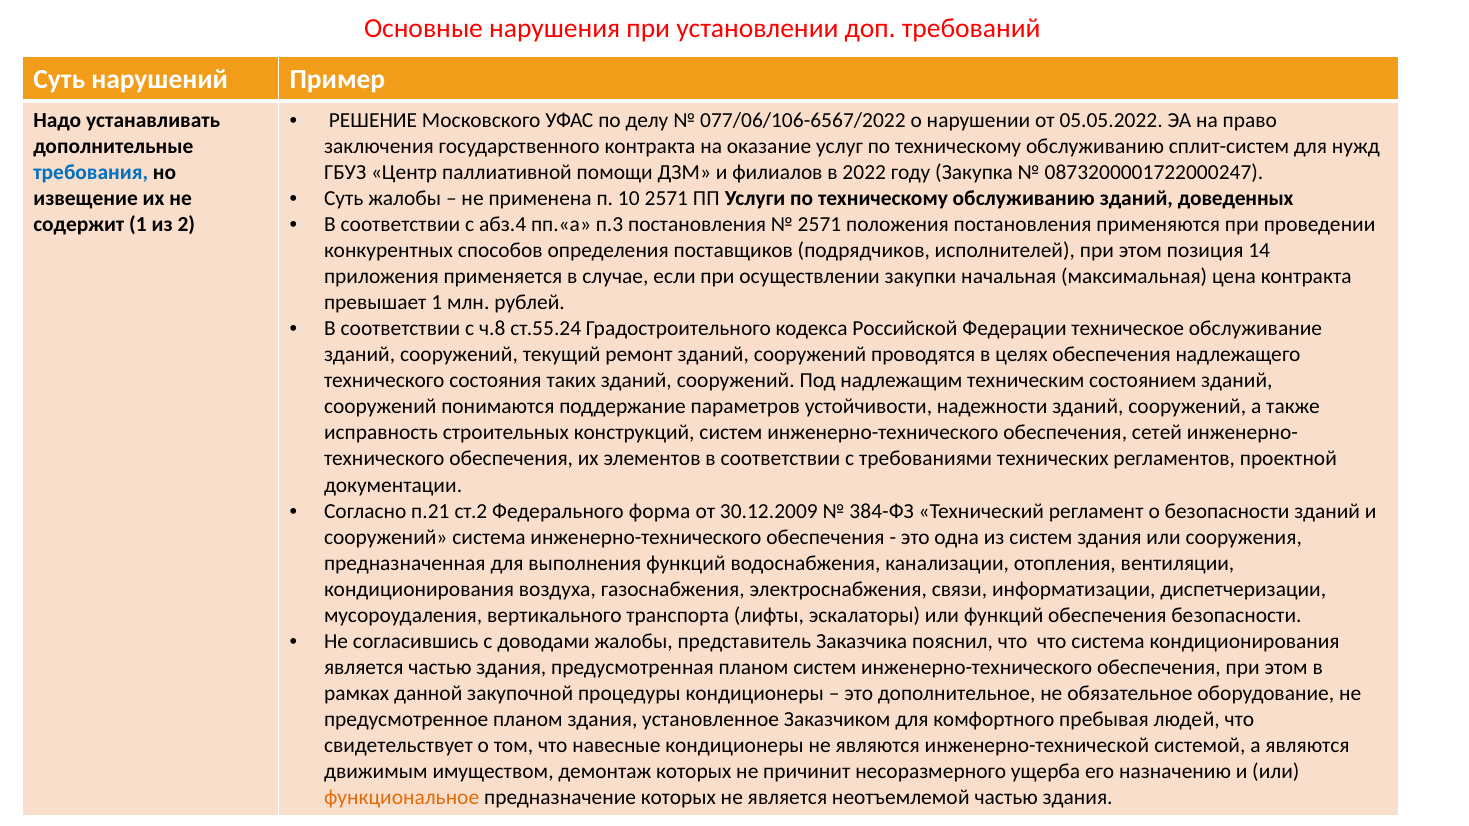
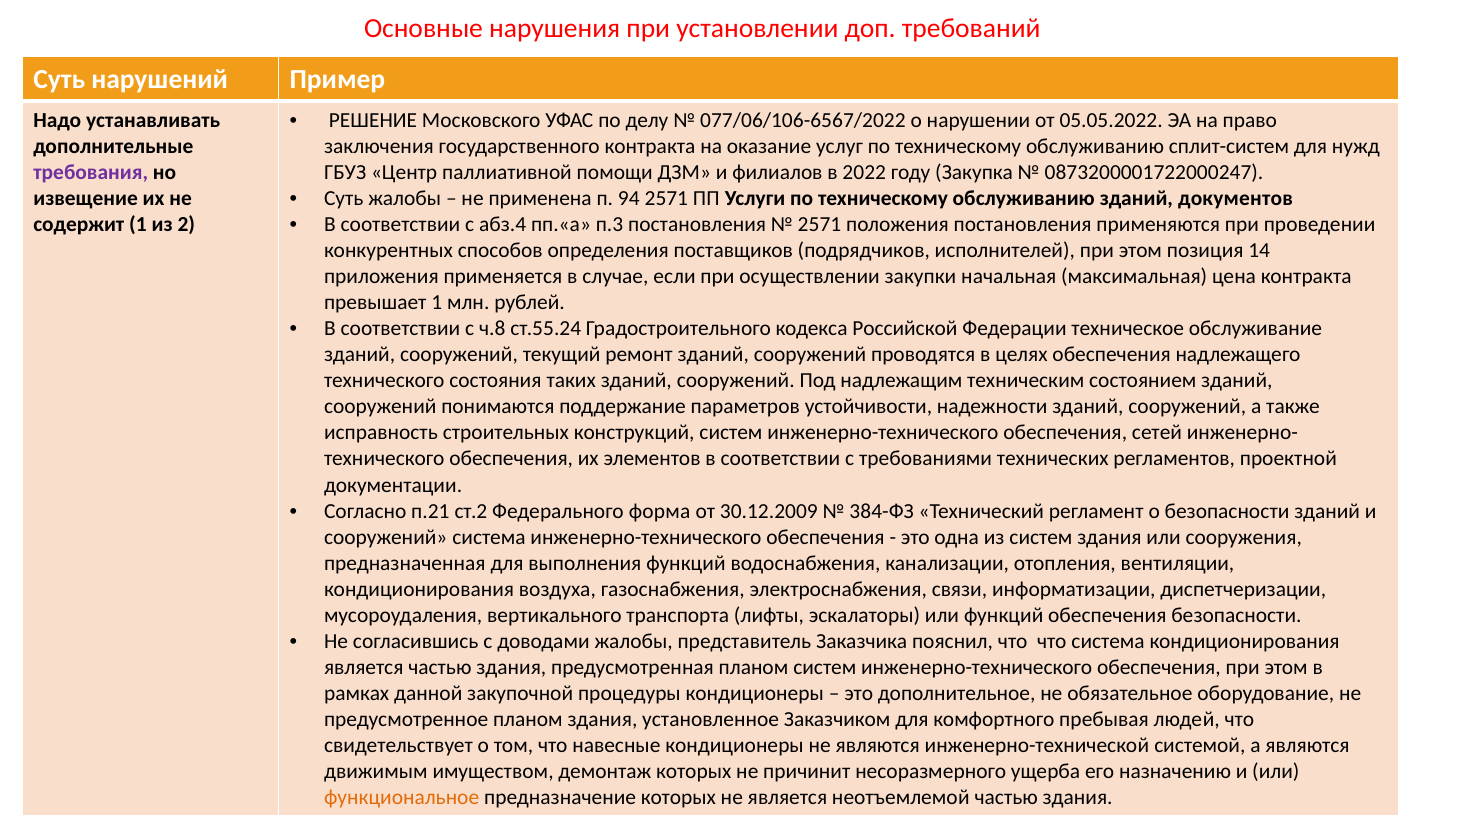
требования colour: blue -> purple (91, 172)
10: 10 -> 94 (629, 198)
доведенных: доведенных -> документов (1235, 198)
